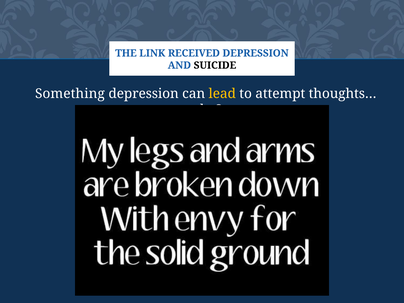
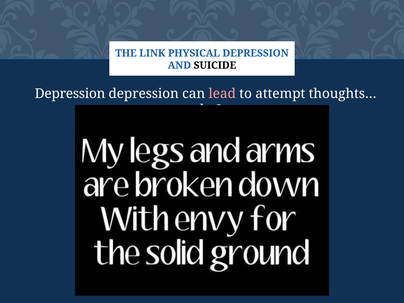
RECEIVED: RECEIVED -> PHYSICAL (194, 53)
Something: Something -> Depression (70, 94)
lead colour: yellow -> pink (222, 94)
